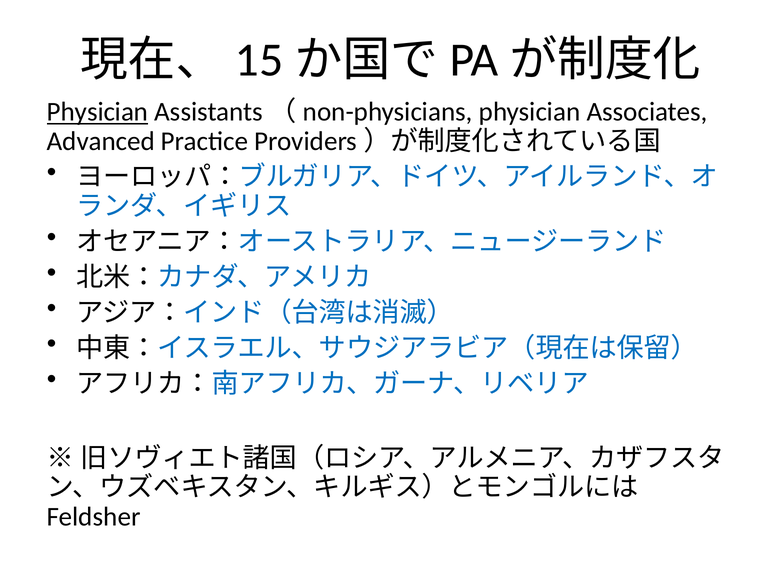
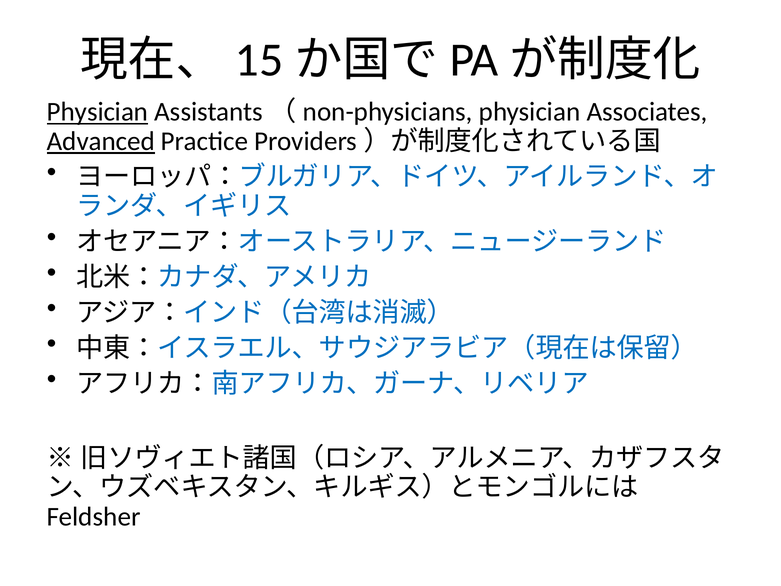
Advanced underline: none -> present (101, 141)
